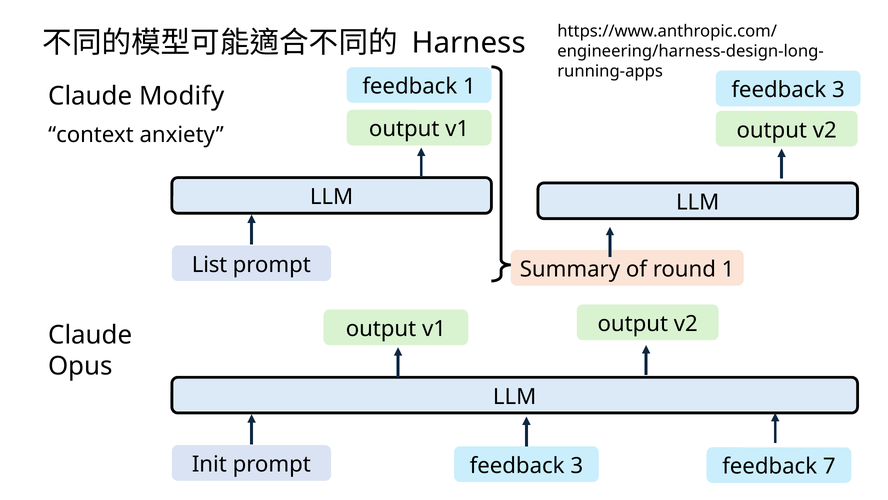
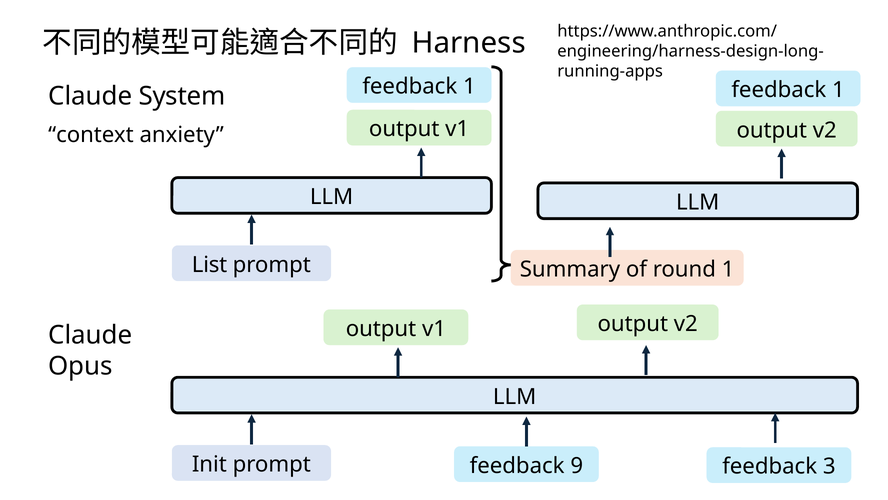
1 feedback 3: 3 -> 1 (838, 90)
Modify: Modify -> System (182, 96)
3: 3 -> 9 (577, 465)
7: 7 -> 3 (829, 466)
